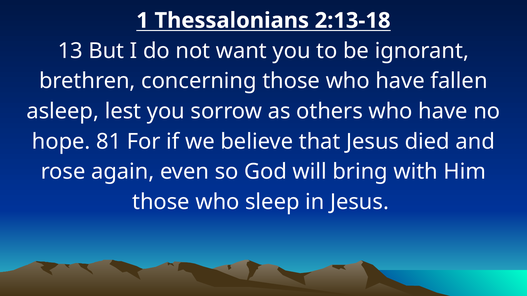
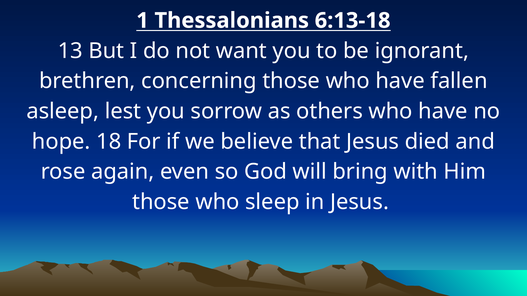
2:13-18: 2:13-18 -> 6:13-18 (353, 21)
81: 81 -> 18 (109, 142)
